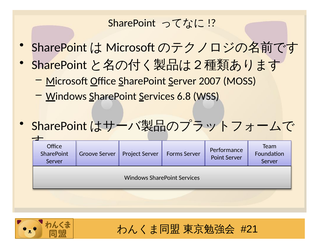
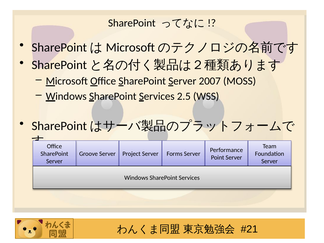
6.8: 6.8 -> 2.5 (184, 96)
